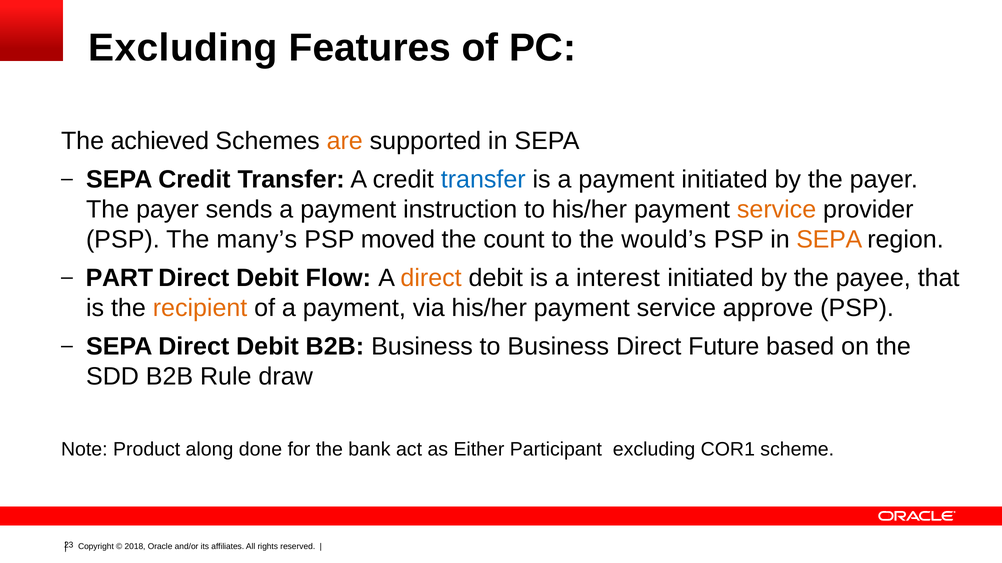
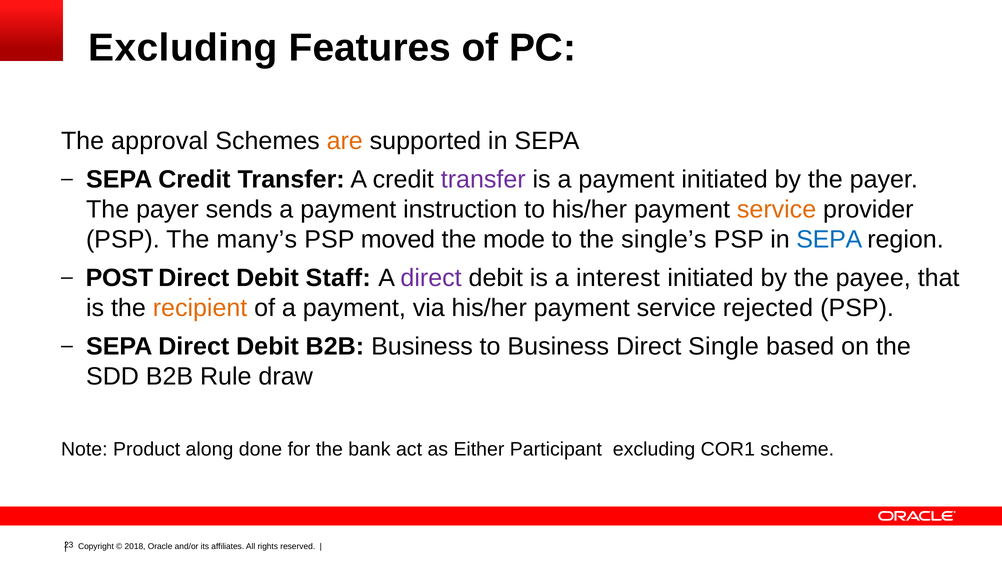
achieved: achieved -> approval (160, 141)
transfer colour: blue -> purple (483, 180)
count: count -> mode (514, 240)
would’s: would’s -> single’s (664, 240)
SEPA colour: orange -> blue (829, 240)
PART: PART -> POST (119, 278)
Flow: Flow -> Staff (338, 278)
direct colour: orange -> purple (431, 278)
approve: approve -> rejected (768, 308)
Future: Future -> Single (724, 347)
